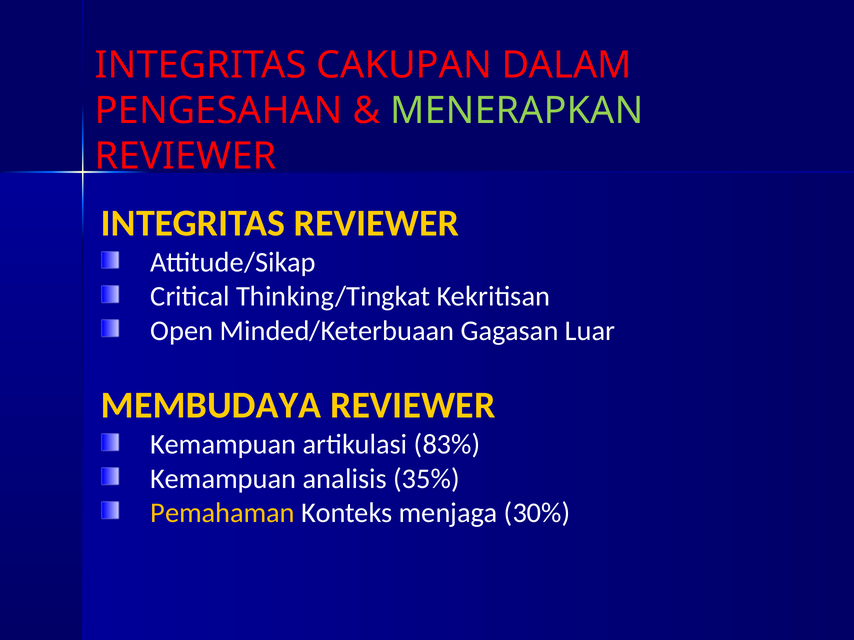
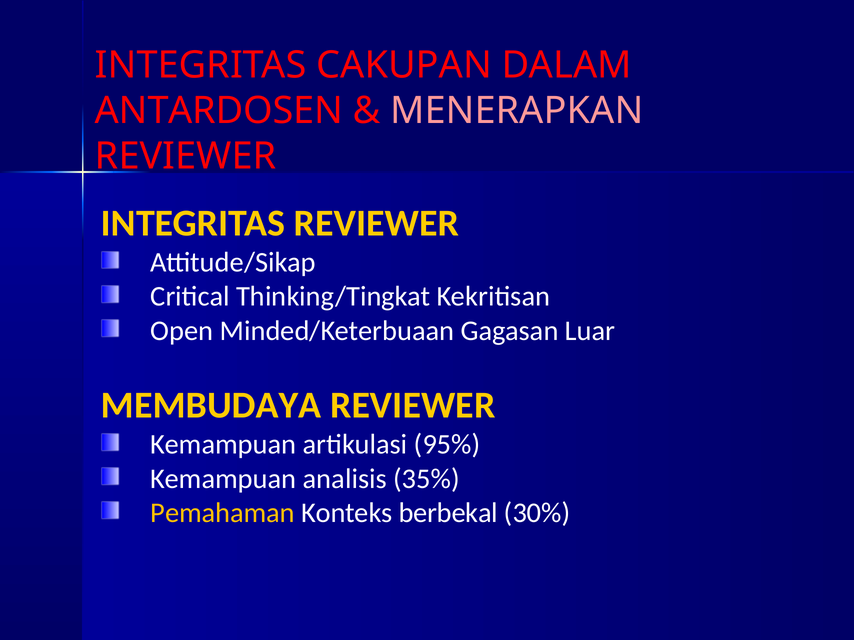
PENGESAHAN: PENGESAHAN -> ANTARDOSEN (219, 111)
MENERAPKAN colour: light green -> pink (517, 111)
83%: 83% -> 95% (447, 445)
menjaga: menjaga -> berbekal (448, 513)
